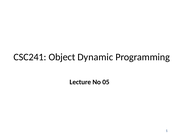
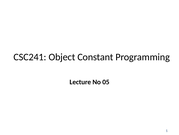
Dynamic: Dynamic -> Constant (95, 57)
